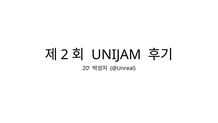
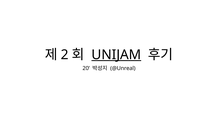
UNIJAM underline: none -> present (116, 54)
